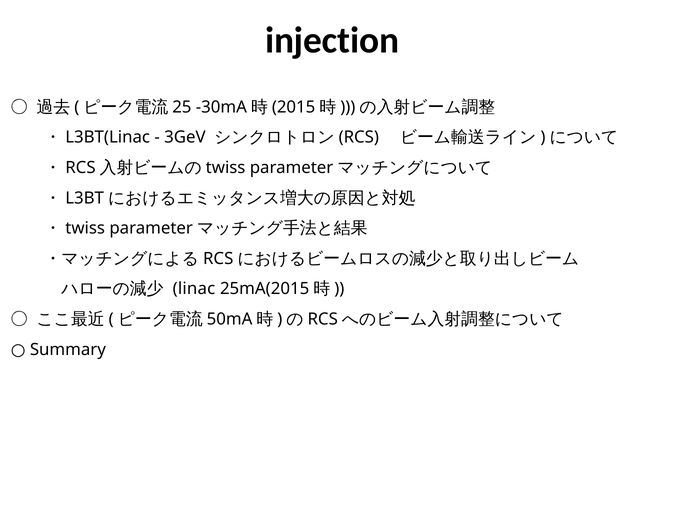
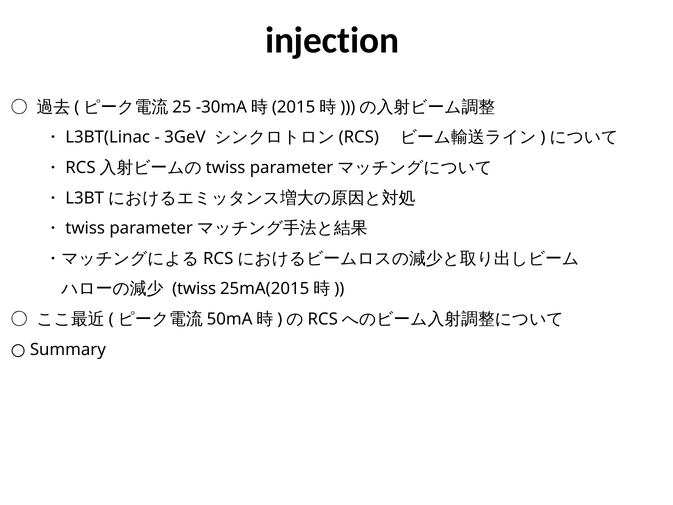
linac: linac -> twiss (194, 289)
